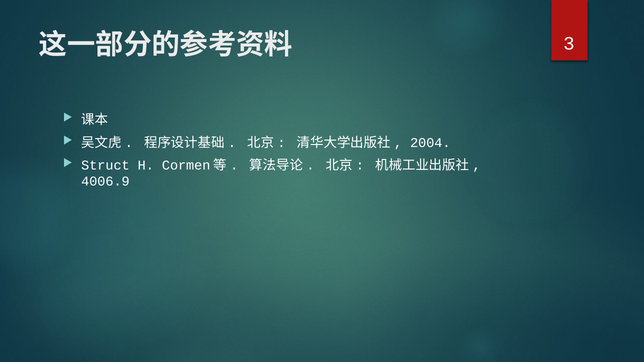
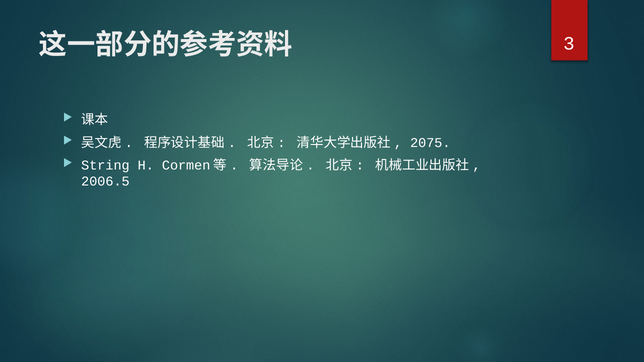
2004: 2004 -> 2075 (430, 143)
Struct: Struct -> String (105, 165)
4006.9: 4006.9 -> 2006.5 (105, 182)
